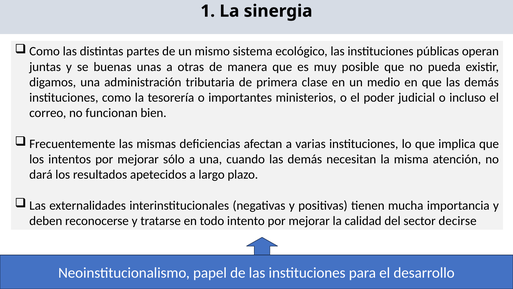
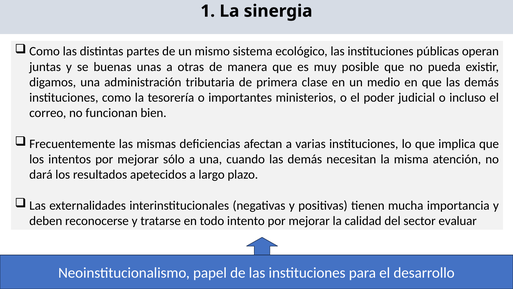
decirse: decirse -> evaluar (458, 221)
